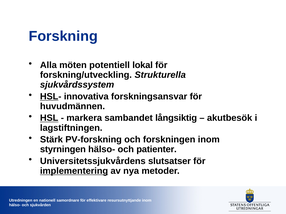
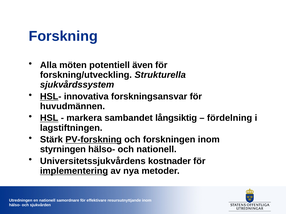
lokal: lokal -> även (143, 65)
akutbesök: akutbesök -> fördelning (230, 118)
PV-forskning underline: none -> present (94, 140)
och patienter: patienter -> nationell (156, 150)
slutsatser: slutsatser -> kostnader (170, 161)
